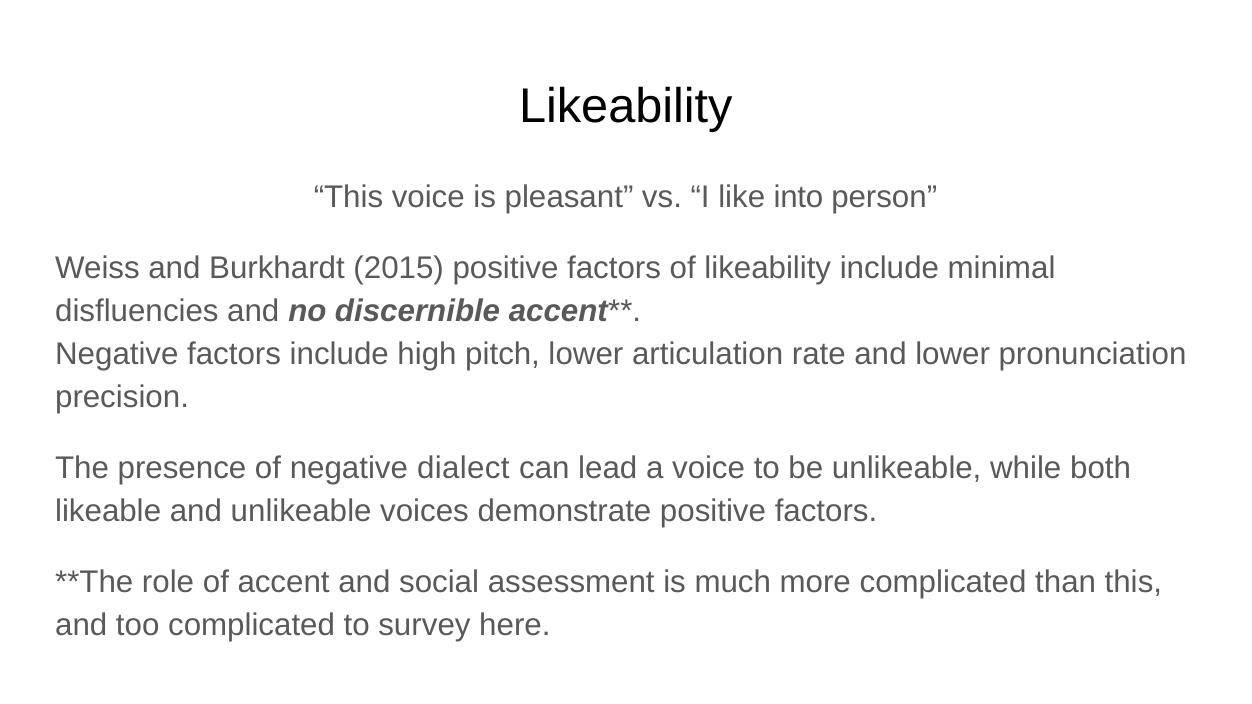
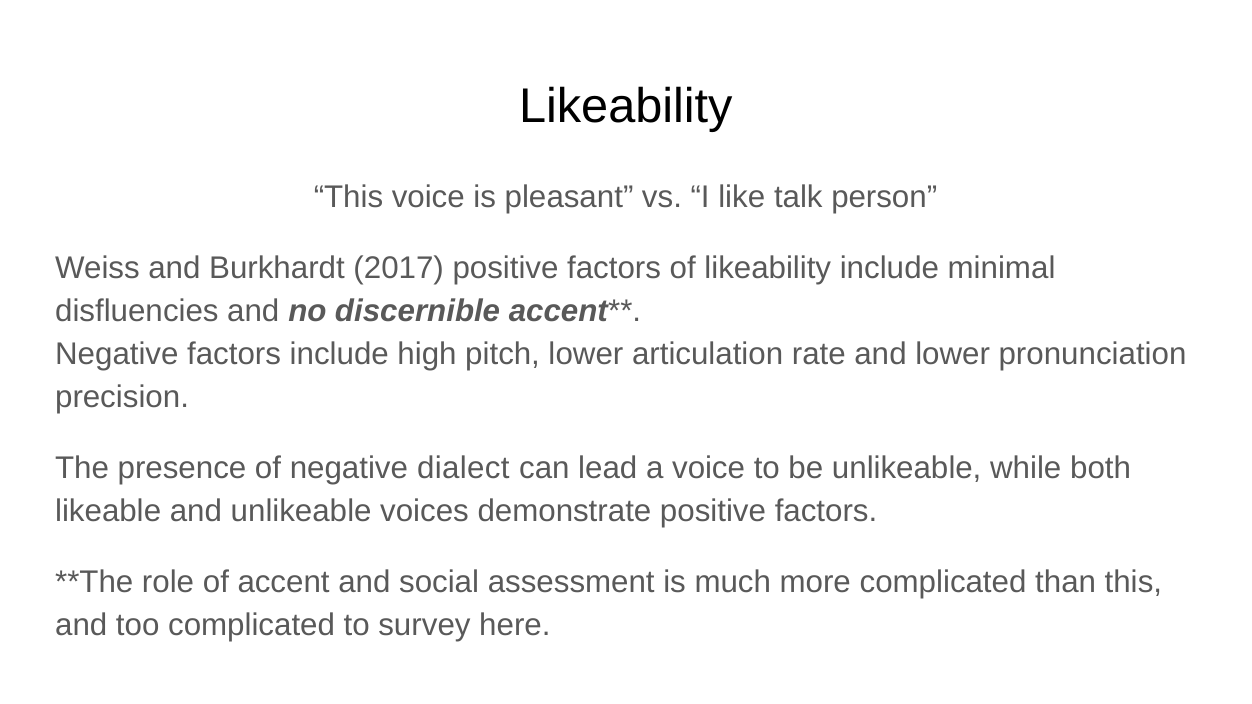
into: into -> talk (798, 197)
2015: 2015 -> 2017 (399, 268)
